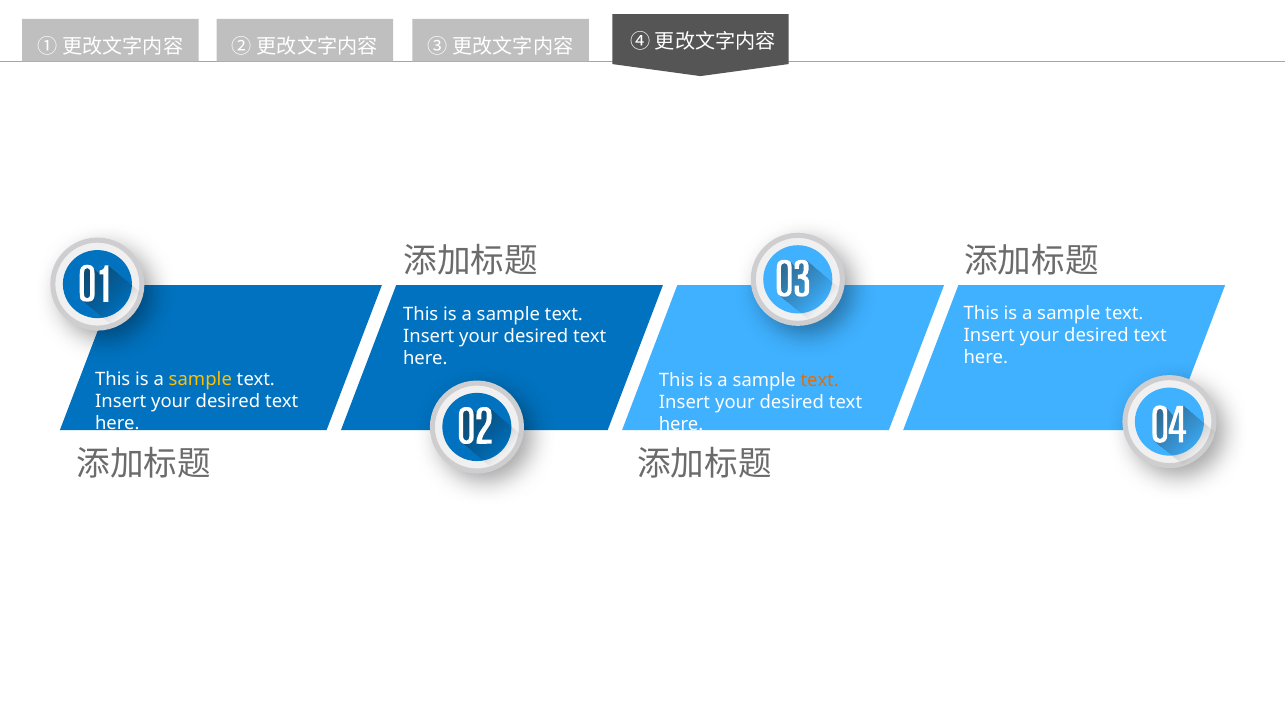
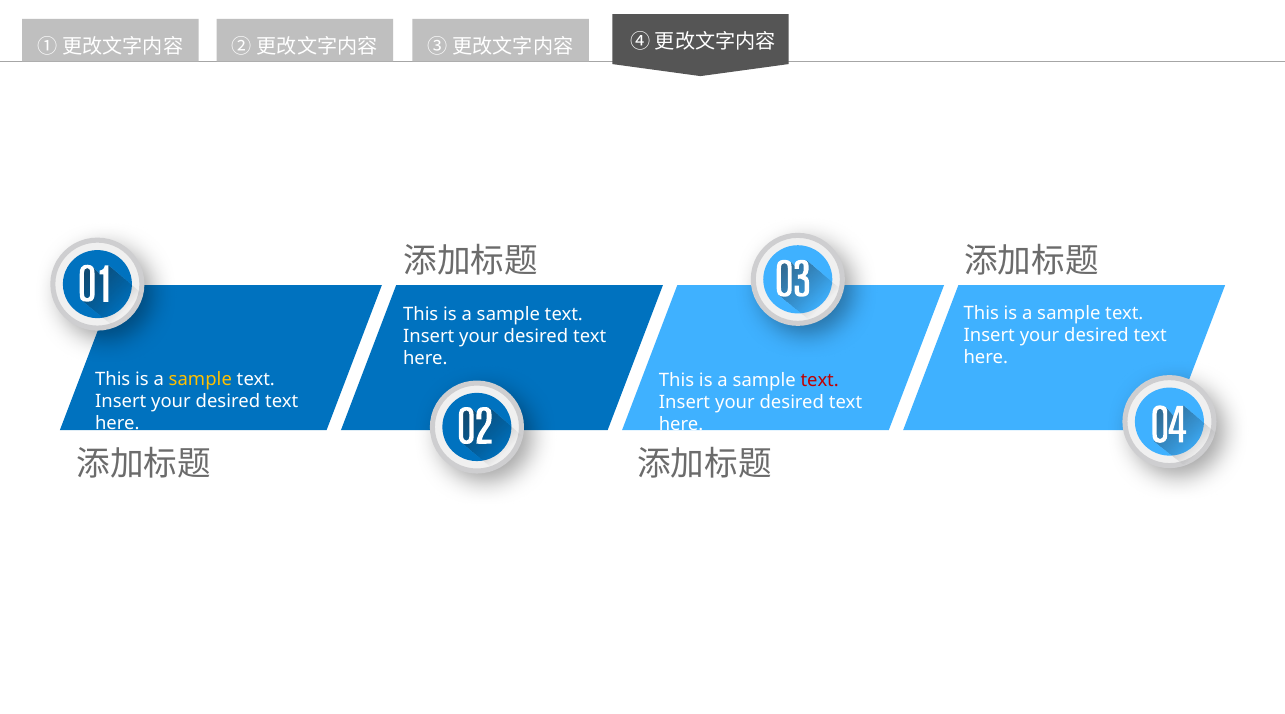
text colour: orange -> red (820, 380)
